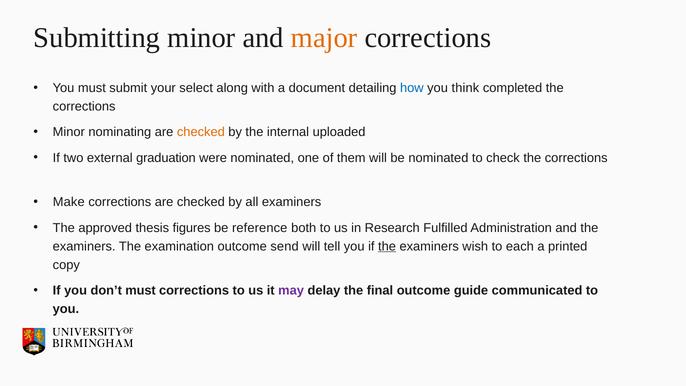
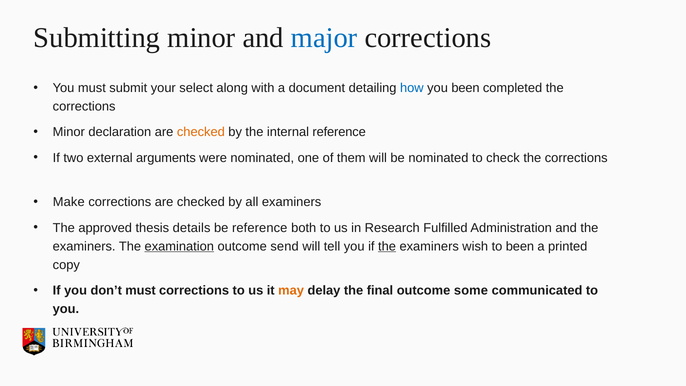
major colour: orange -> blue (324, 38)
you think: think -> been (466, 88)
nominating: nominating -> declaration (120, 132)
internal uploaded: uploaded -> reference (339, 132)
graduation: graduation -> arguments (166, 158)
figures: figures -> details (192, 228)
examination underline: none -> present (179, 246)
to each: each -> been (520, 246)
may colour: purple -> orange (291, 290)
guide: guide -> some (471, 290)
